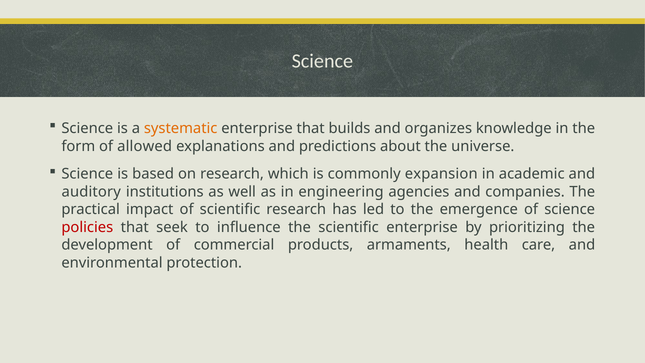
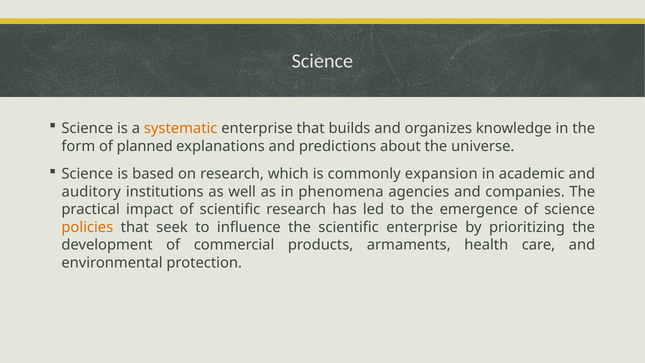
allowed: allowed -> planned (145, 146)
engineering: engineering -> phenomena (341, 192)
policies colour: red -> orange (87, 227)
